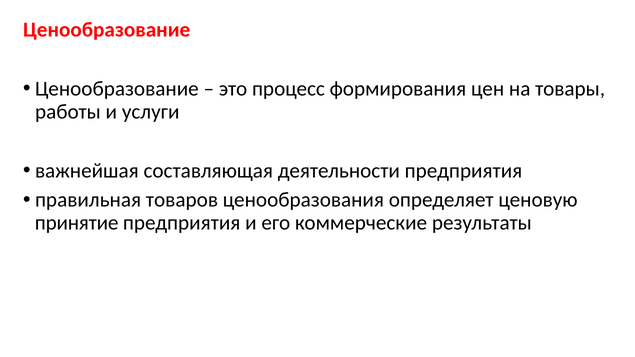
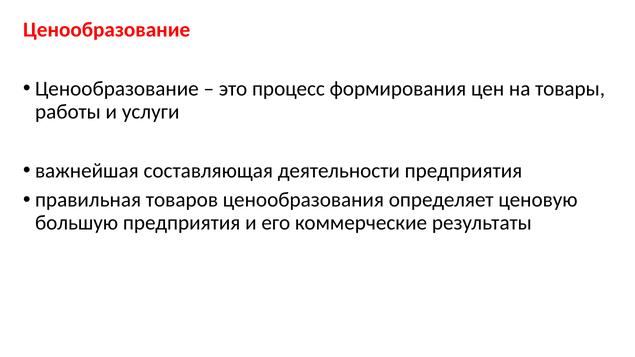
принятие: принятие -> большую (77, 223)
